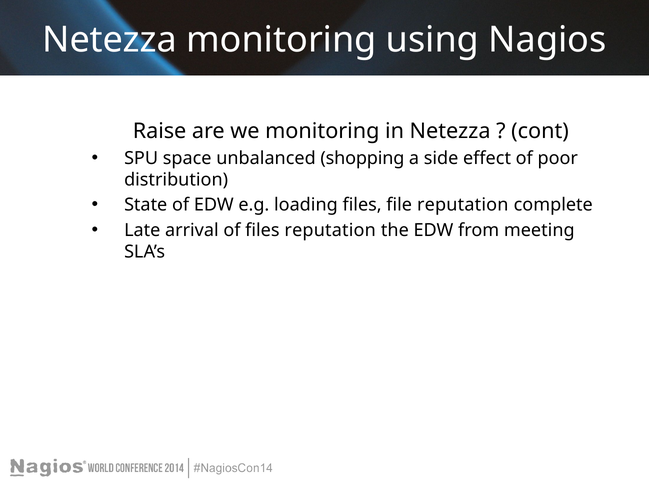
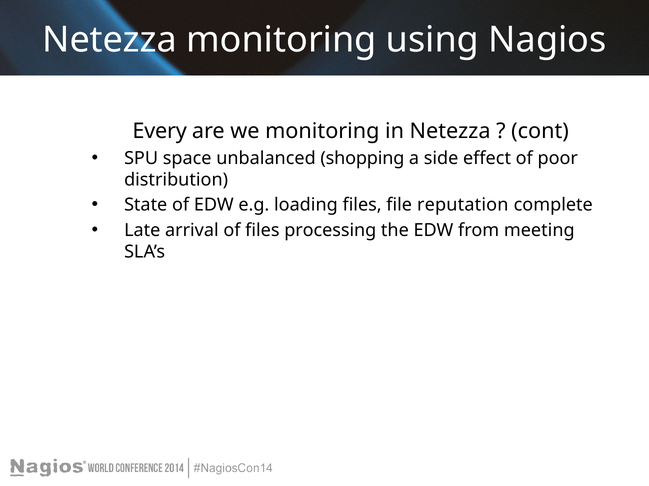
Raise: Raise -> Every (160, 131)
files reputation: reputation -> processing (330, 231)
